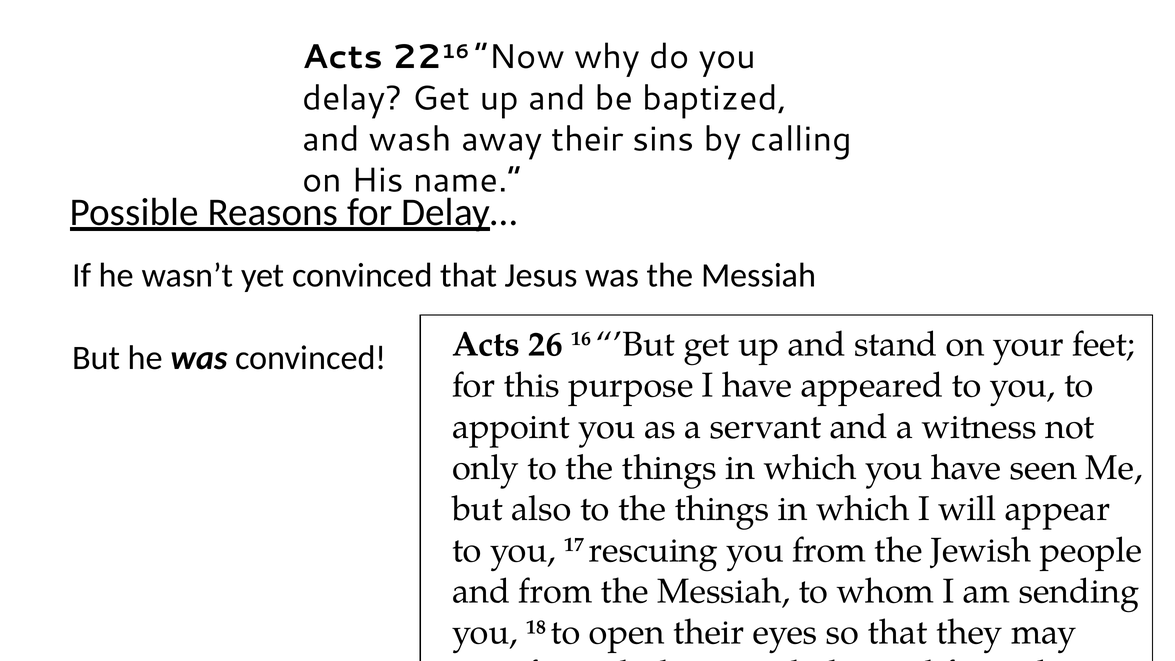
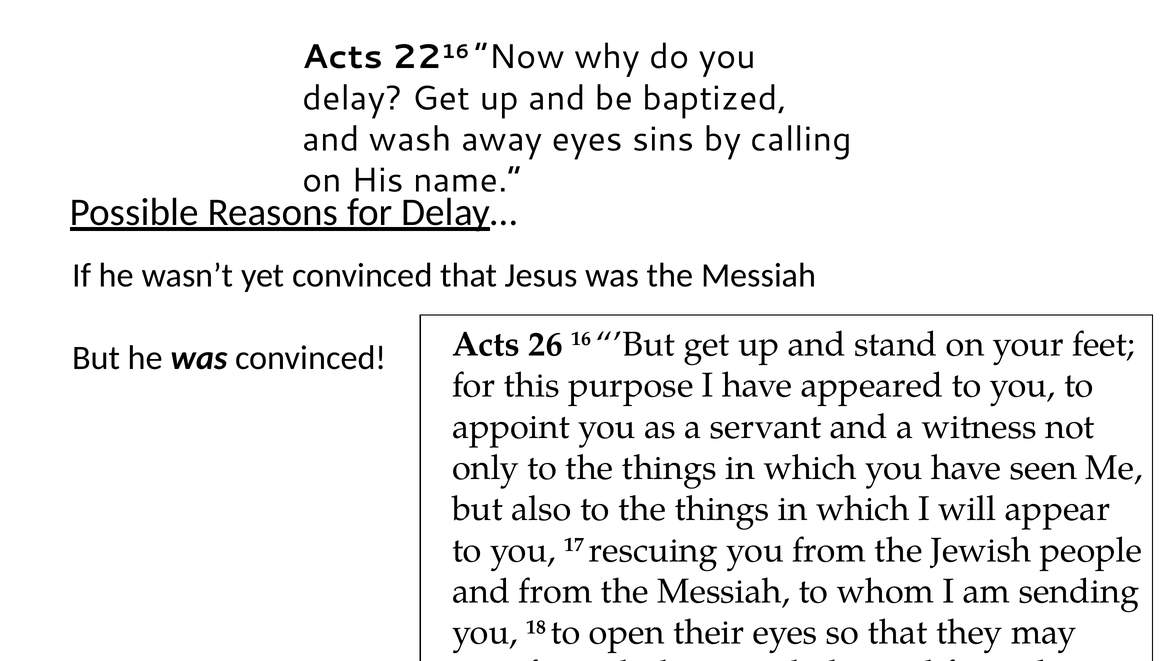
away their: their -> eyes (587, 139)
